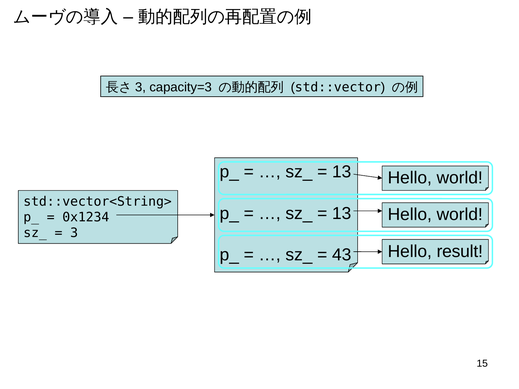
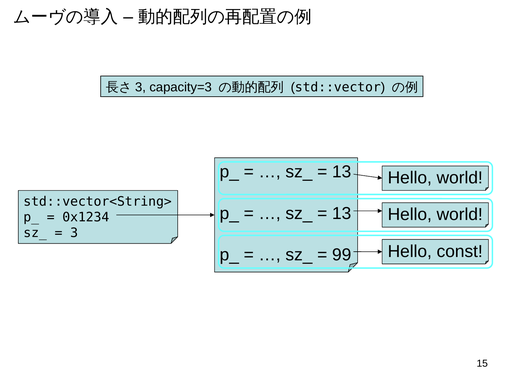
result: result -> const (460, 252)
43: 43 -> 99 (342, 255)
